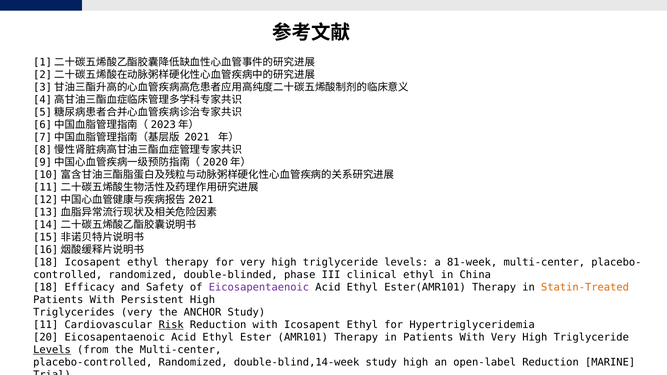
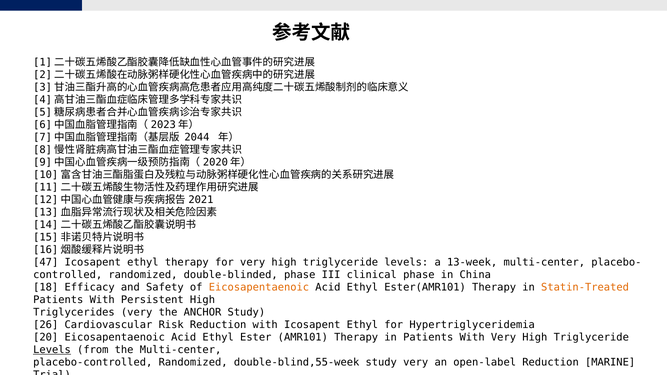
2021: 2021 -> 2044 (197, 137)
18: 18 -> 47 (46, 262)
81-week: 81-week -> 13-week (472, 262)
clinical ethyl: ethyl -> phase (419, 275)
Eicosapentaenoic colour: purple -> orange (259, 287)
11: 11 -> 26 (46, 325)
Risk underline: present -> none (171, 325)
double-blind,14-week: double-blind,14-week -> double-blind,55-week (297, 362)
study high: high -> very (416, 362)
